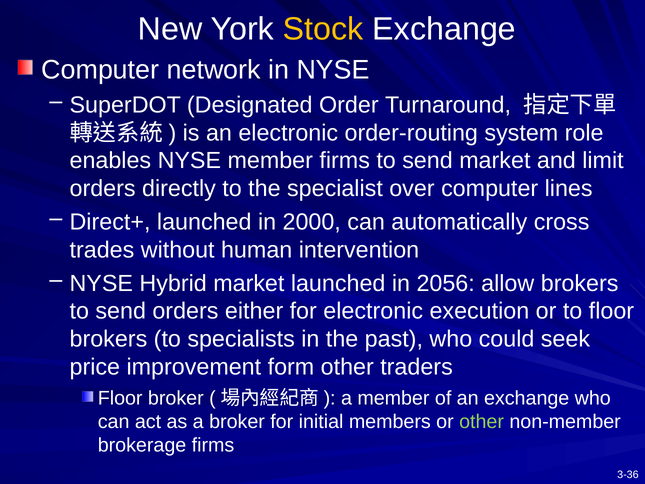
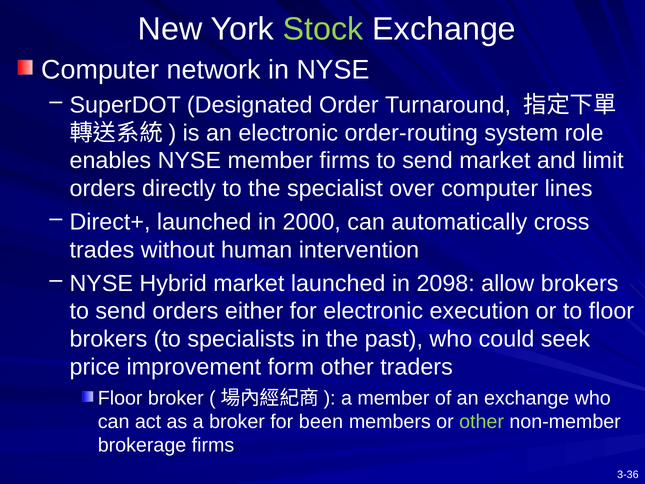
Stock colour: yellow -> light green (323, 29)
2056: 2056 -> 2098 (446, 283)
initial: initial -> been (321, 422)
